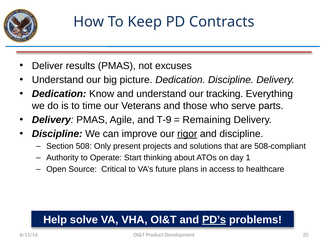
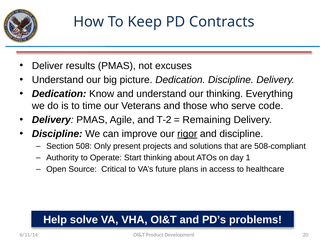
our tracking: tracking -> thinking (225, 94)
parts: parts -> code (271, 106)
T-9: T-9 -> T-2 (164, 120)
PD’s underline: present -> none (214, 220)
